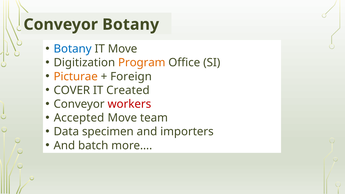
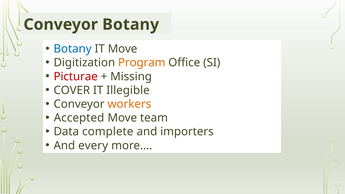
Picturae colour: orange -> red (76, 76)
Foreign: Foreign -> Missing (131, 76)
Created: Created -> Illegible (128, 90)
workers colour: red -> orange (129, 104)
specimen: specimen -> complete (108, 132)
batch: batch -> every (93, 146)
